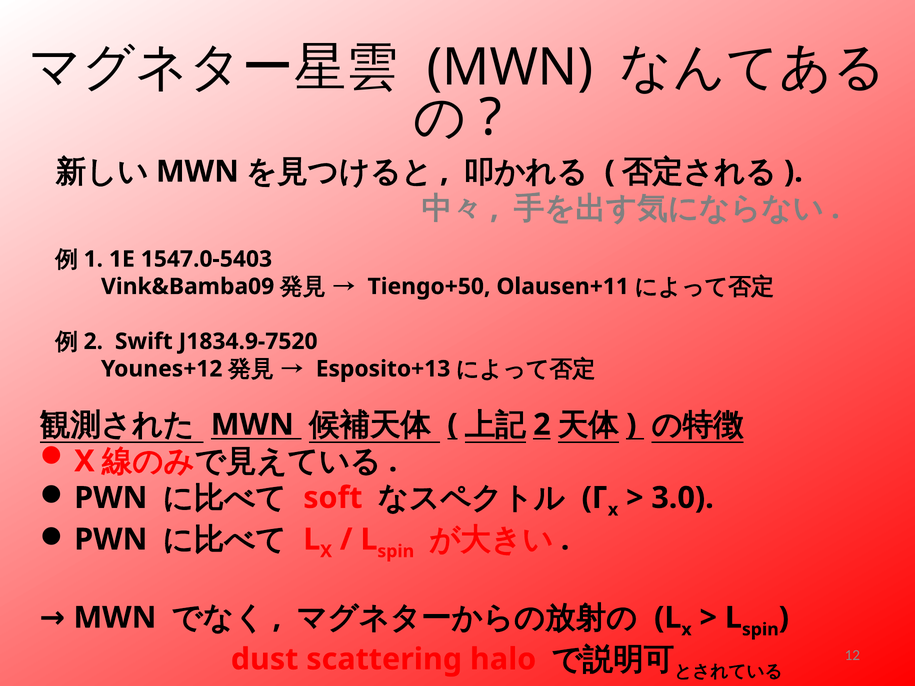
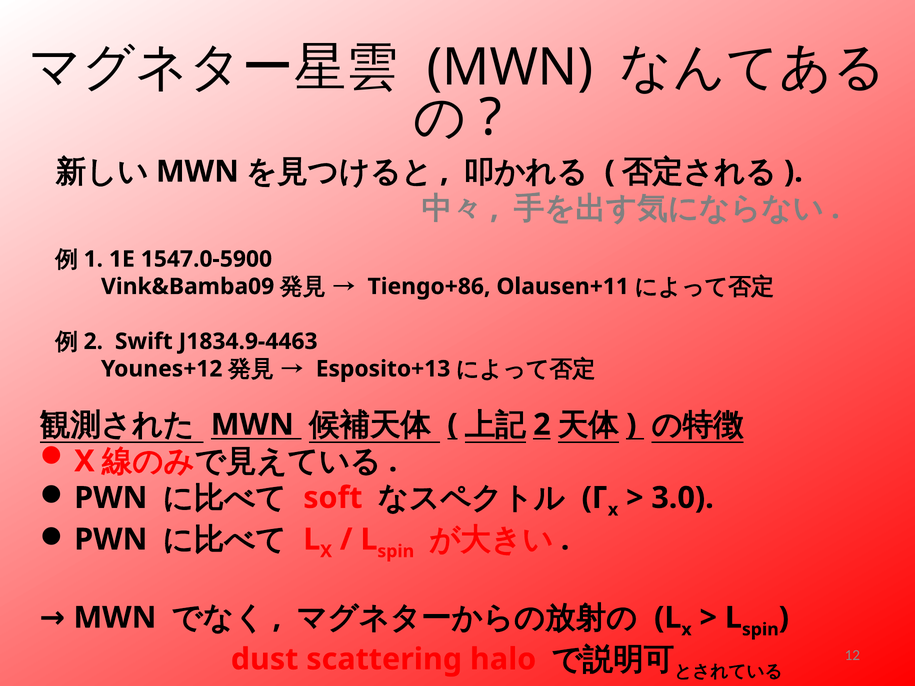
1547.0-5403: 1547.0-5403 -> 1547.0-5900 (206, 259)
Tiengo+50: Tiengo+50 -> Tiengo+86 (429, 287)
J1834.9-7520: J1834.9-7520 -> J1834.9-4463 (248, 342)
